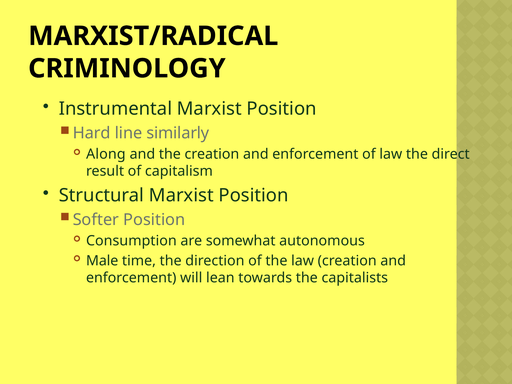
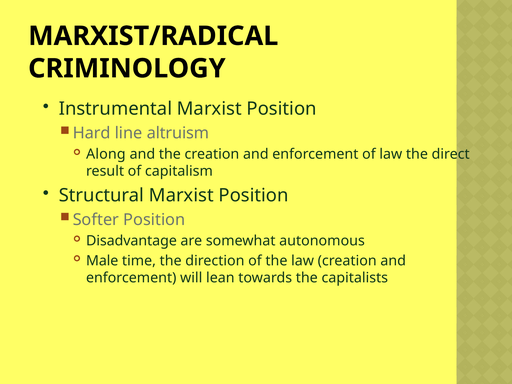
similarly: similarly -> altruism (178, 133)
Consumption: Consumption -> Disadvantage (131, 241)
